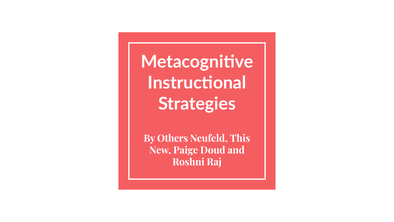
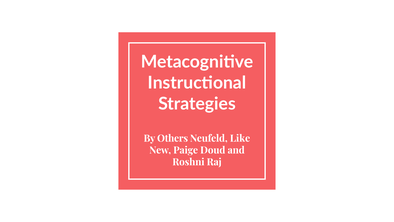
This: This -> Like (240, 138)
